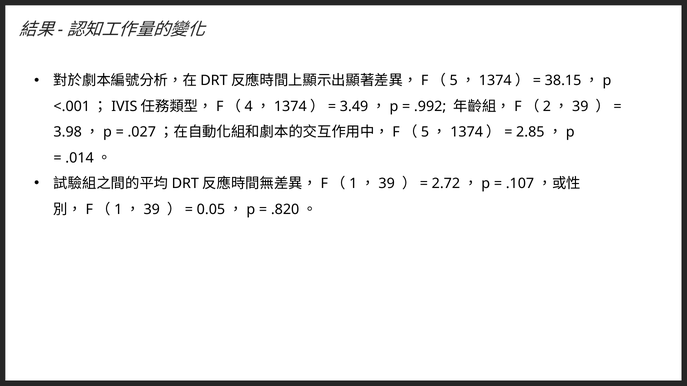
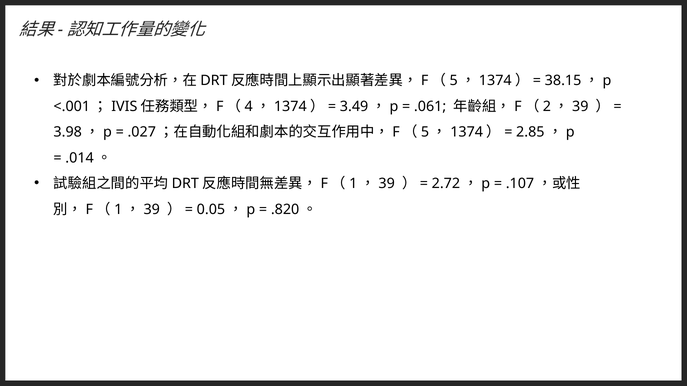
.992: .992 -> .061 (430, 106)
